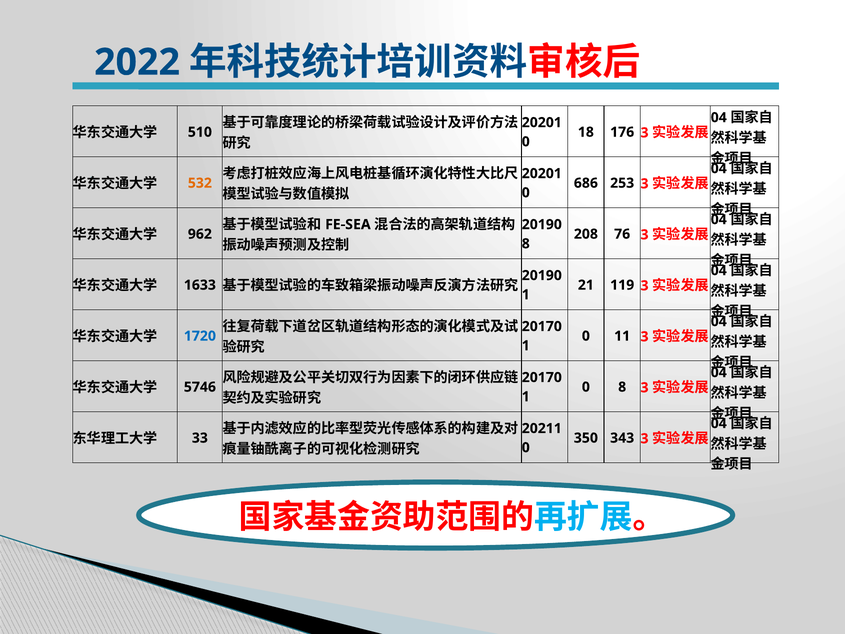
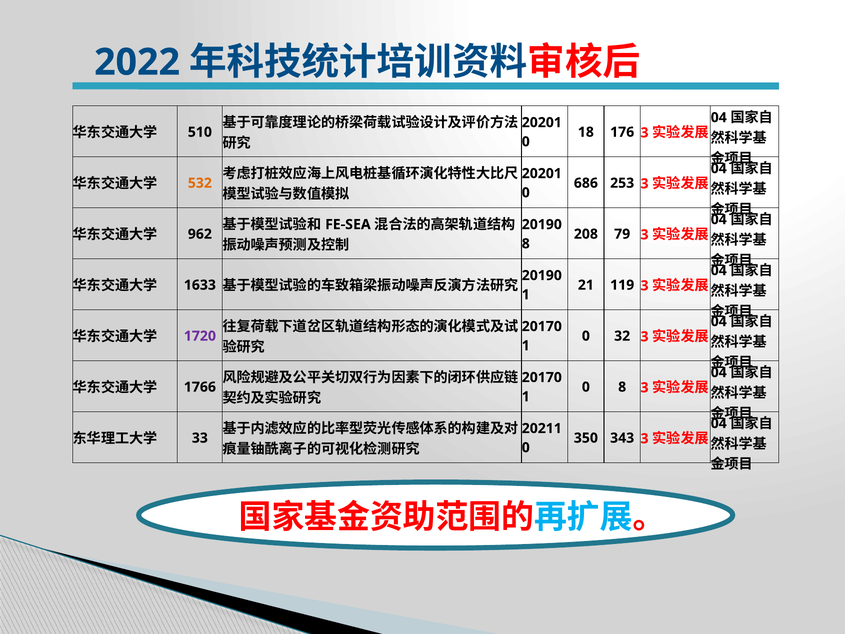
76: 76 -> 79 (622, 234)
1720 colour: blue -> purple (200, 336)
11: 11 -> 32 (622, 336)
5746: 5746 -> 1766 (200, 387)
